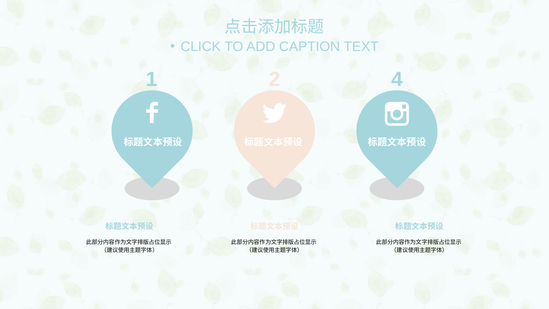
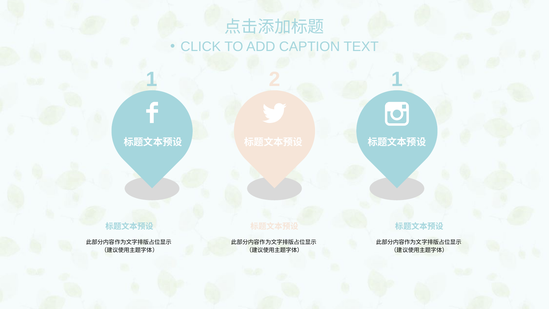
2 4: 4 -> 1 (397, 79)
